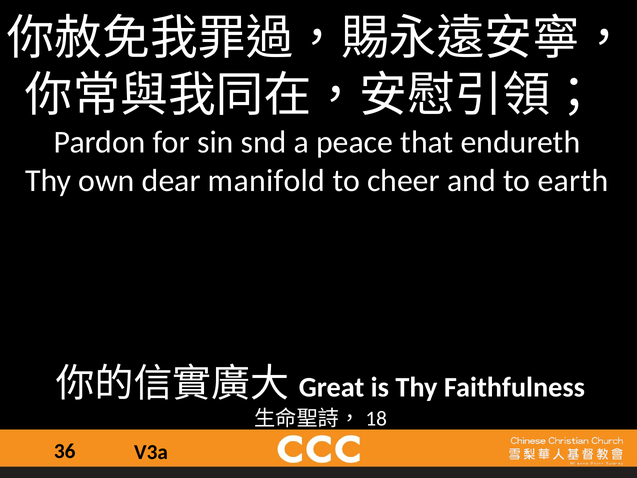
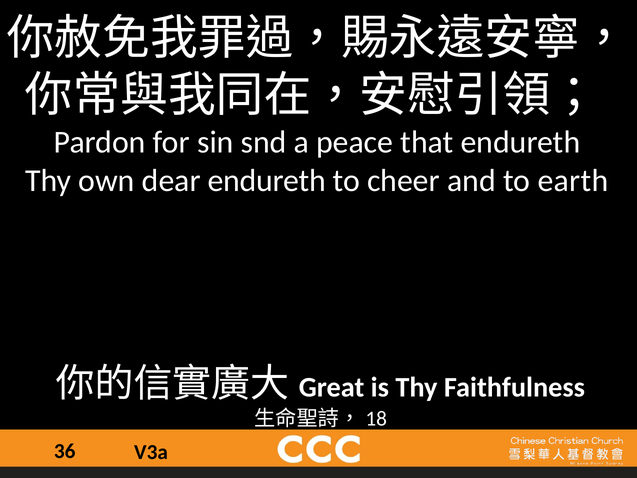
dear manifold: manifold -> endureth (267, 180)
